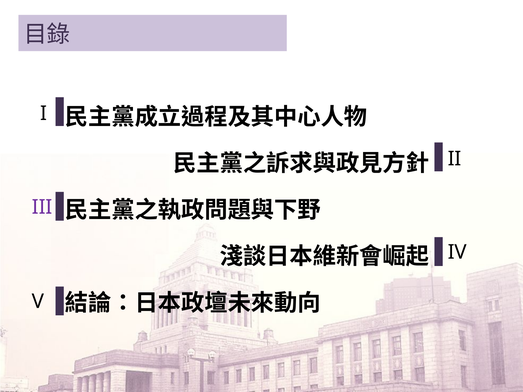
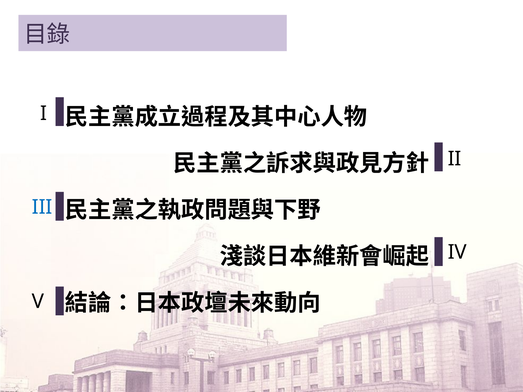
III colour: purple -> blue (42, 207)
